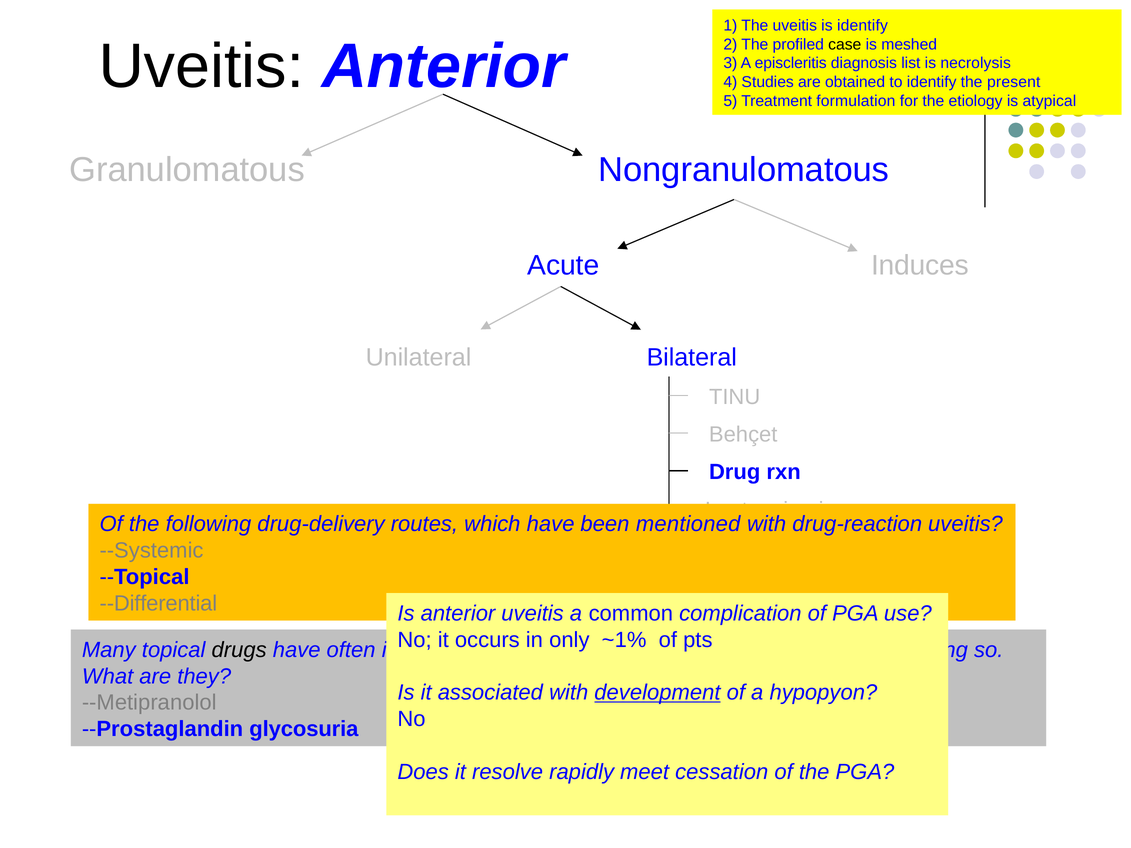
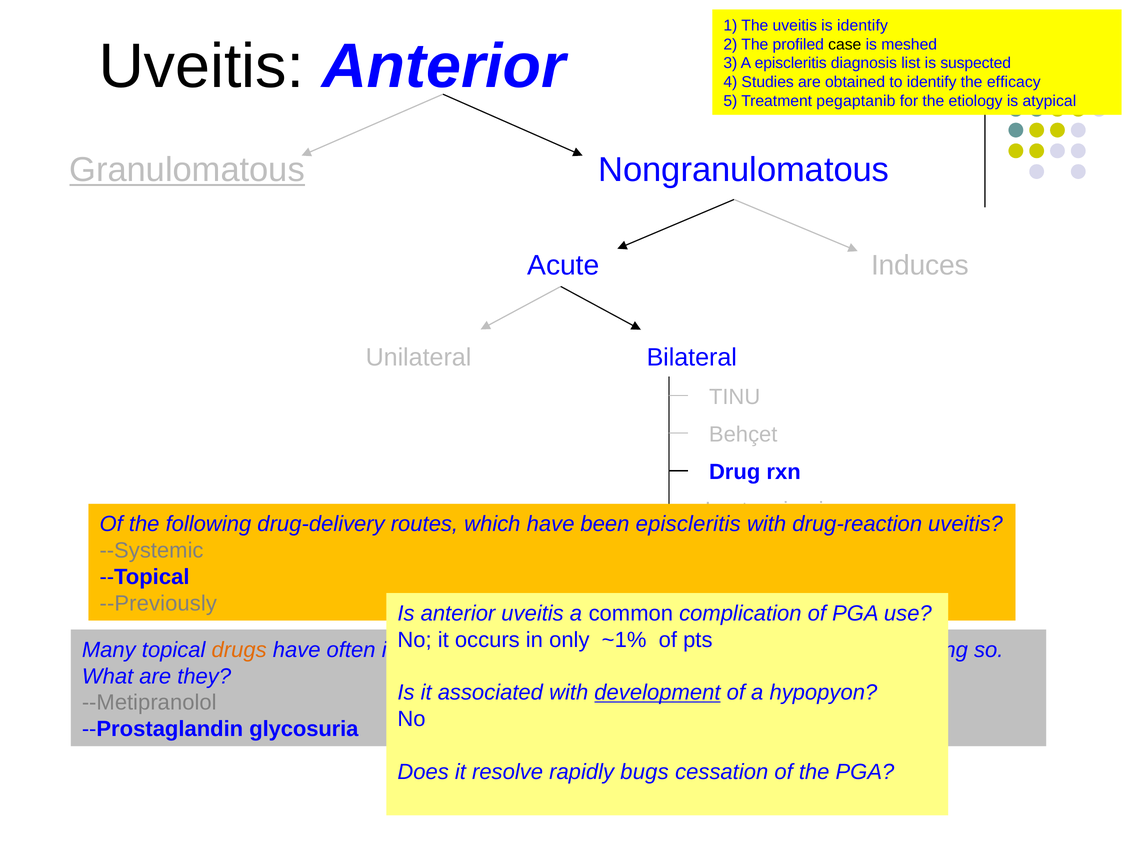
necrolysis: necrolysis -> suspected (976, 63)
present: present -> efficacy (1014, 82)
formulation: formulation -> pegaptanib (856, 101)
Granulomatous underline: none -> present (187, 170)
been mentioned: mentioned -> episcleritis (688, 524)
--Differential: --Differential -> --Previously (158, 604)
drugs colour: black -> orange (239, 650)
meet: meet -> bugs (644, 772)
